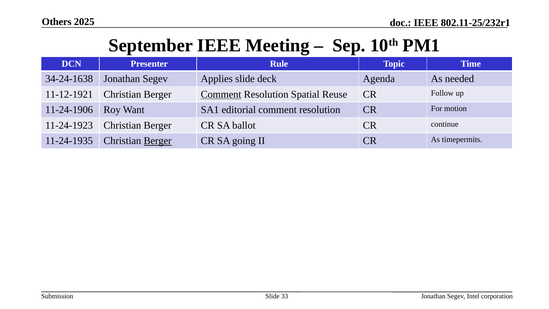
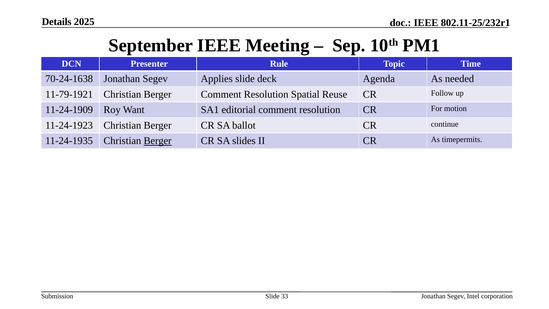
Others: Others -> Details (57, 22)
34-24-1638: 34-24-1638 -> 70-24-1638 (69, 79)
11-12-1921: 11-12-1921 -> 11-79-1921 (69, 94)
Comment underline: present -> none (221, 94)
11-24-1906: 11-24-1906 -> 11-24-1909 (69, 110)
going: going -> slides (244, 141)
